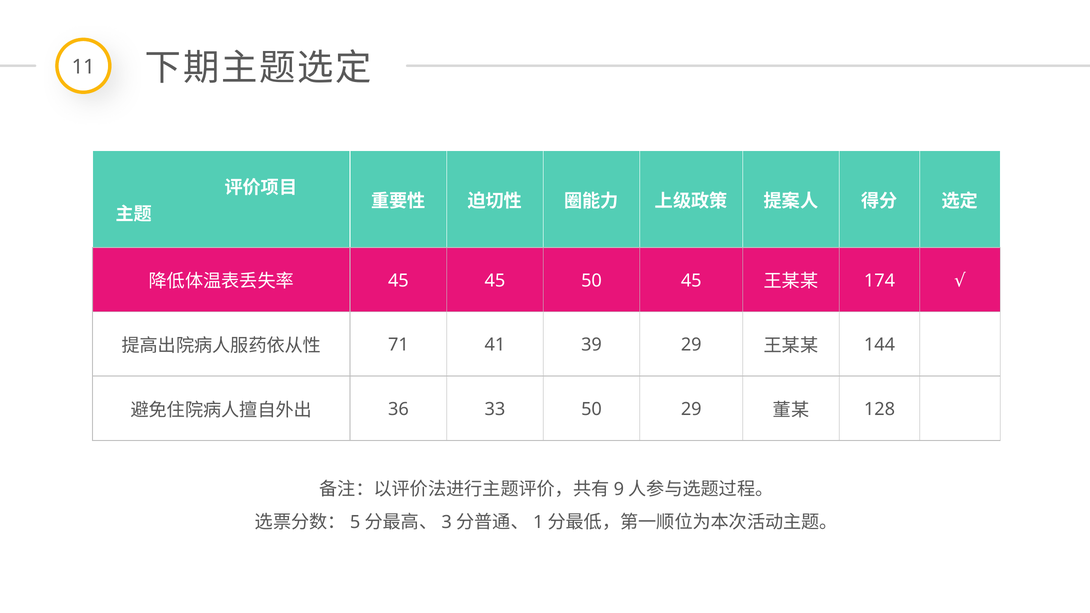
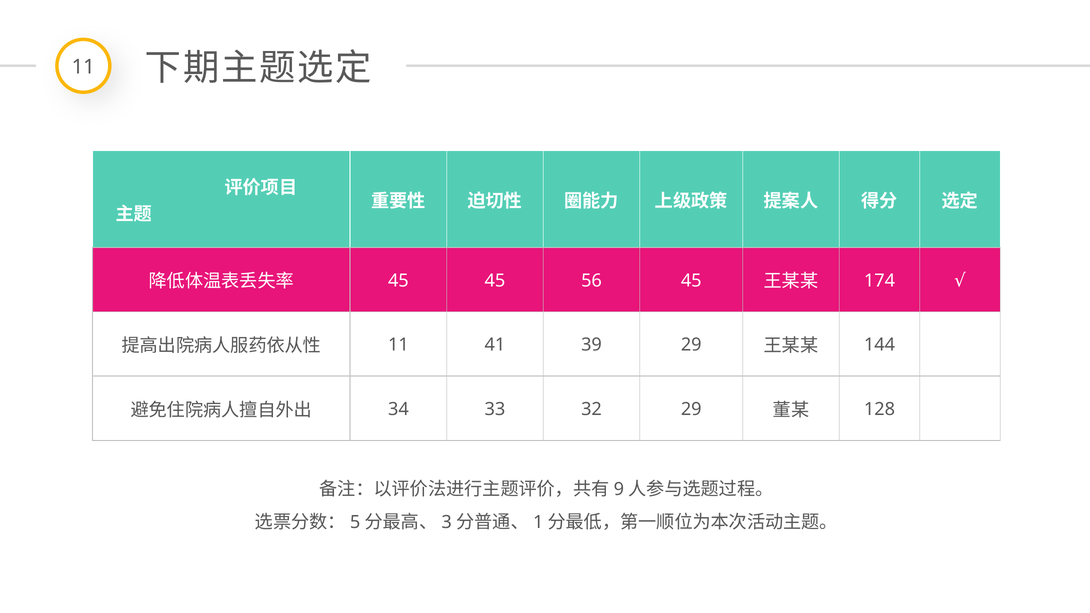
45 50: 50 -> 56 (592, 281)
71: 71 -> 11 (398, 345)
36: 36 -> 34 (398, 409)
33 50: 50 -> 32 (592, 409)
